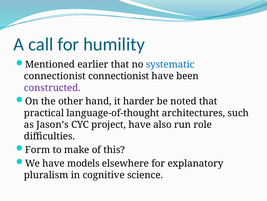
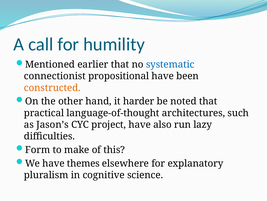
connectionist connectionist: connectionist -> propositional (119, 76)
constructed colour: purple -> orange (52, 87)
role: role -> lazy (203, 124)
models: models -> themes (83, 163)
